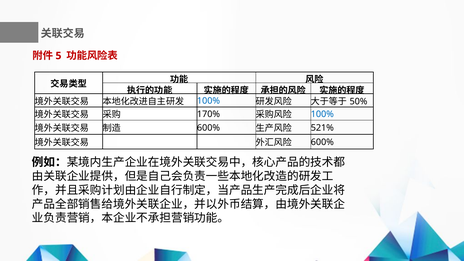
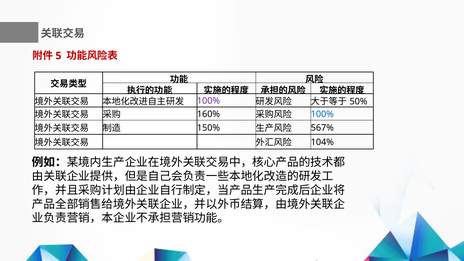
100% colour: blue -> purple (208, 101)
170%: 170% -> 160% (208, 114)
600%: 600% -> 150% (208, 128)
521%: 521% -> 567% (322, 128)
600%: 600% -> 104% (322, 142)
